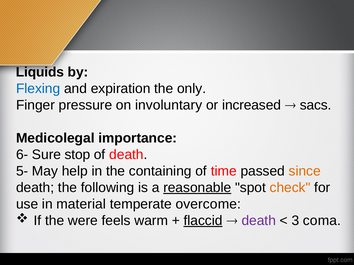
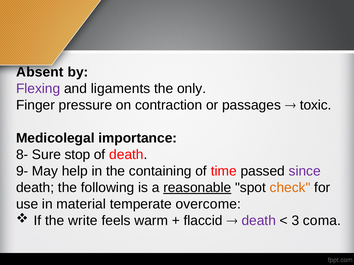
Liquids: Liquids -> Absent (40, 72)
Flexing colour: blue -> purple (38, 89)
expiration: expiration -> ligaments (121, 89)
involuntary: involuntary -> contraction (169, 105)
increased: increased -> passages (251, 105)
sacs: sacs -> toxic (316, 105)
6-: 6- -> 8- (22, 155)
5-: 5- -> 9- (22, 171)
since colour: orange -> purple (305, 171)
were: were -> write (83, 221)
flaccid underline: present -> none (203, 221)
